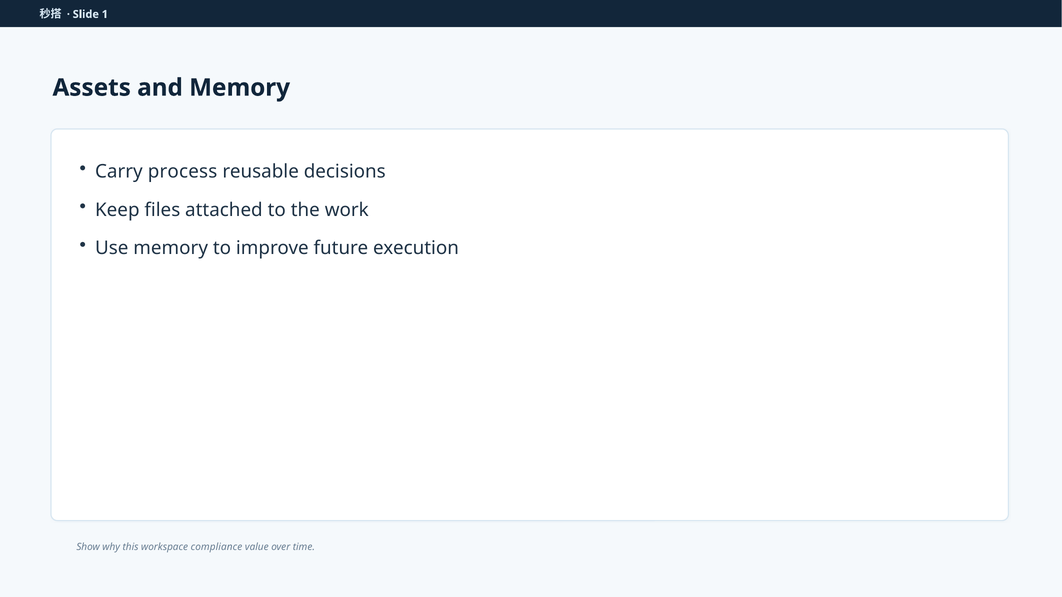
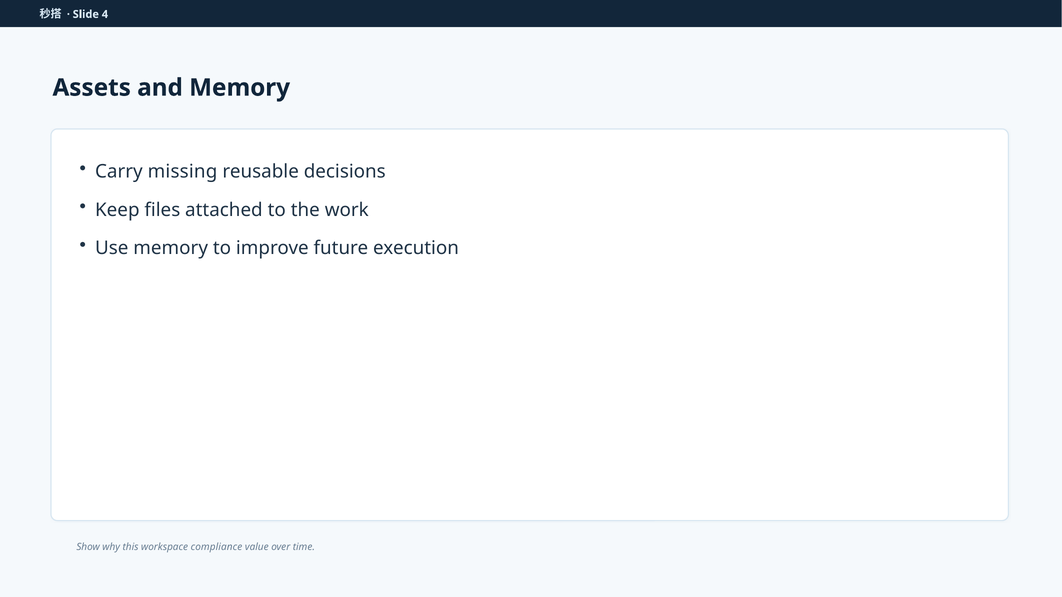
1: 1 -> 4 (105, 14)
process: process -> missing (183, 172)
